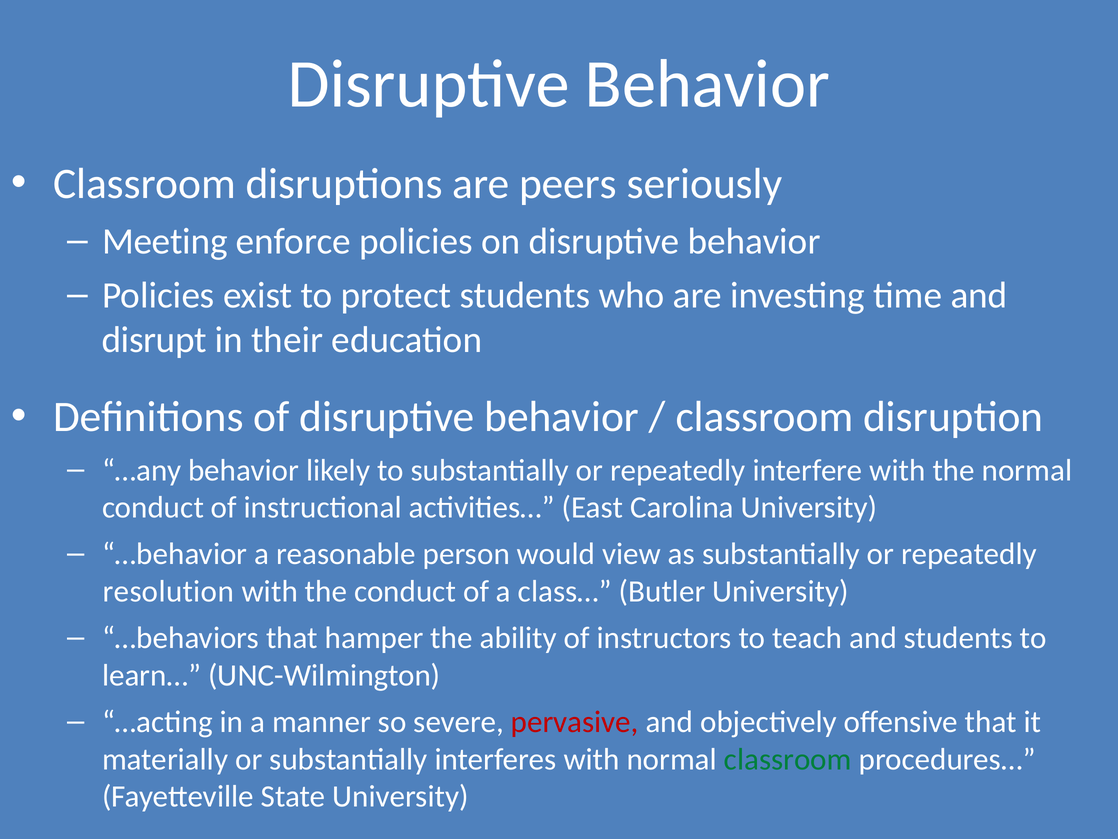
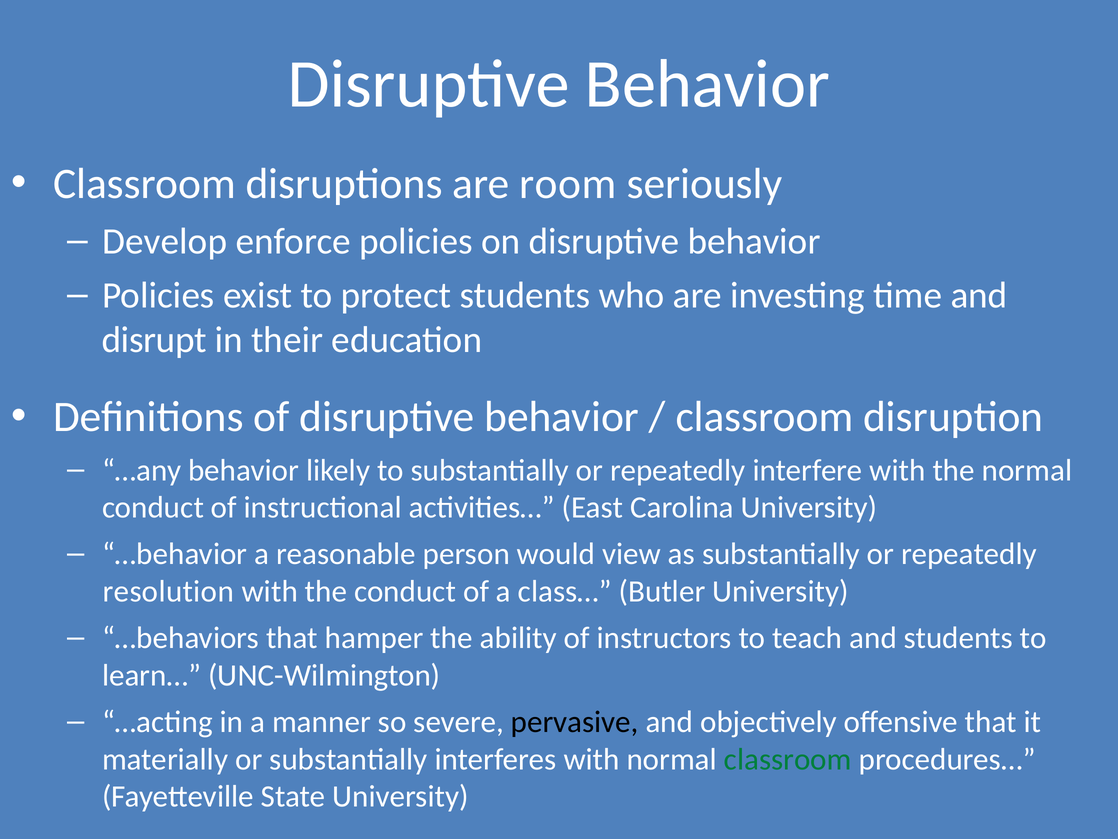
peers: peers -> room (568, 184)
Meeting: Meeting -> Develop (165, 241)
pervasive colour: red -> black (575, 722)
